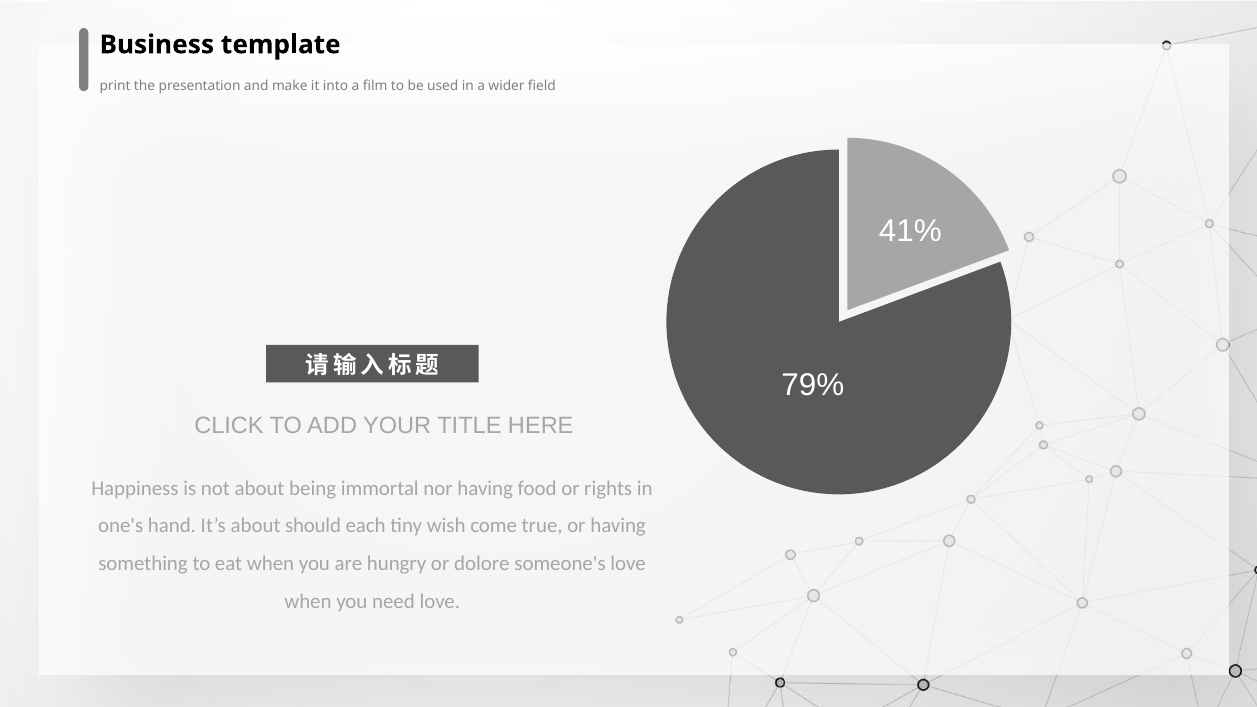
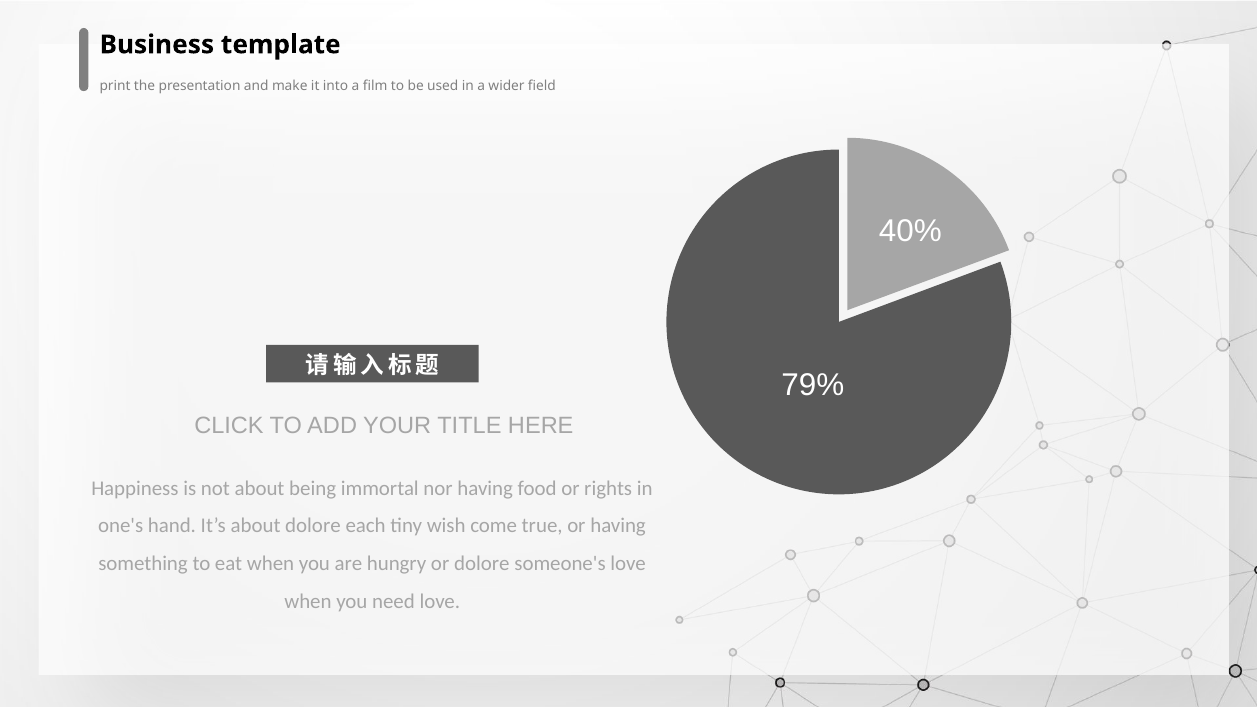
41%: 41% -> 40% (910, 231)
about should: should -> dolore (313, 526)
